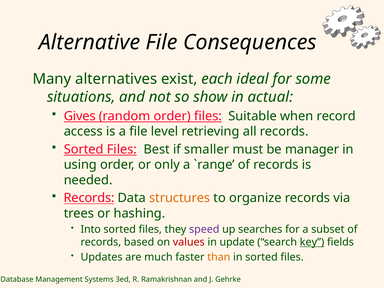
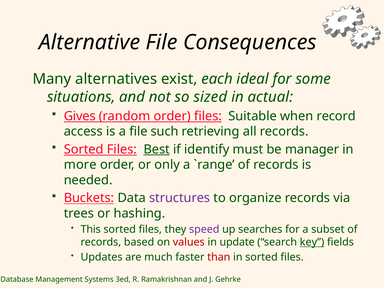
show: show -> sized (210, 97)
level: level -> such (165, 131)
Best underline: none -> present (157, 149)
smaller: smaller -> identify (207, 149)
using: using -> more (80, 165)
Records: Records -> Buckets (89, 198)
structures colour: orange -> purple (180, 198)
Into: Into -> This (91, 229)
than colour: orange -> red (219, 257)
